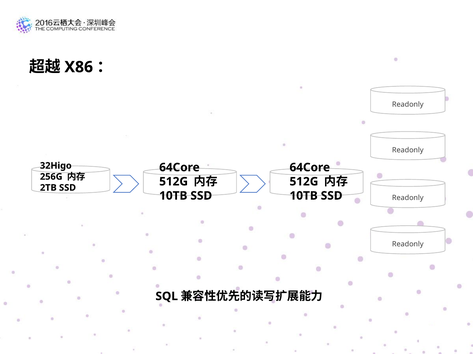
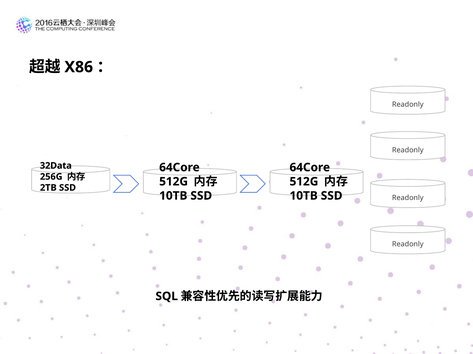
32Higo: 32Higo -> 32Data (56, 166)
